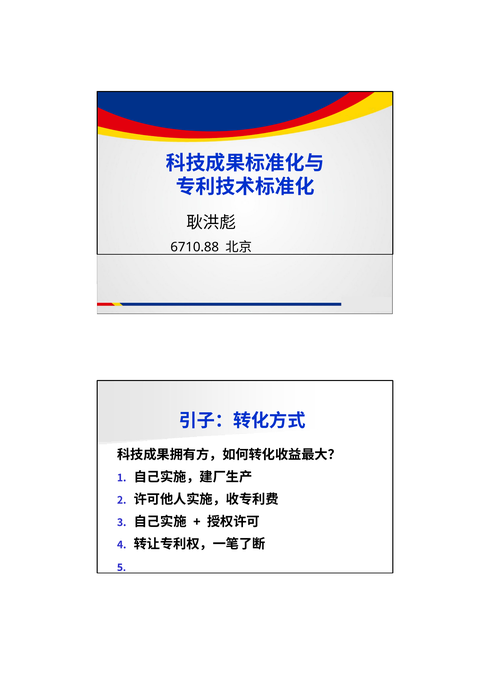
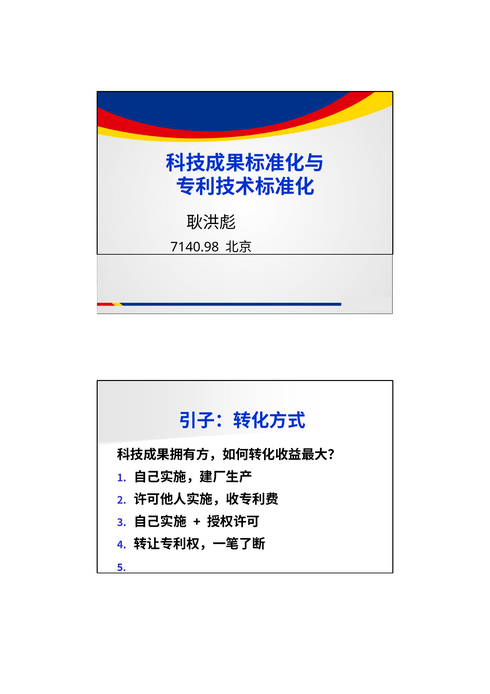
6710.88: 6710.88 -> 7140.98 (195, 247)
